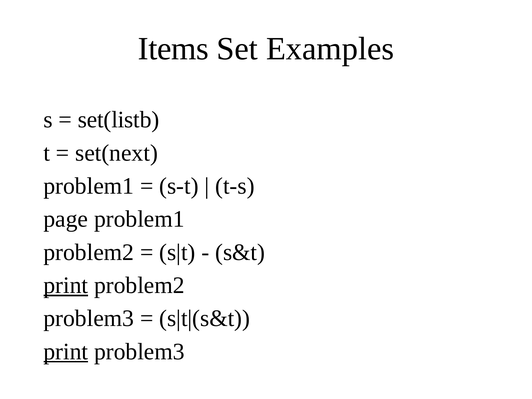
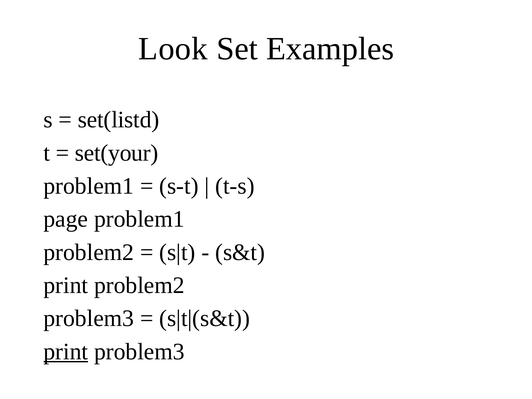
Items: Items -> Look (173, 49)
set(listb: set(listb -> set(listd (119, 120)
set(next: set(next -> set(your (117, 153)
print underline: present -> none (66, 285)
